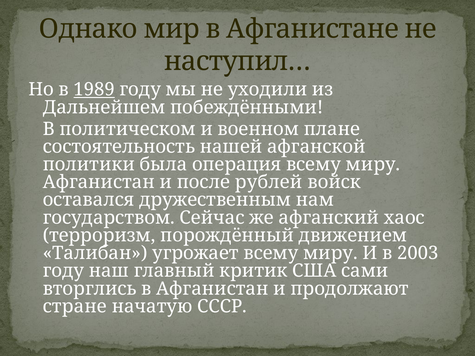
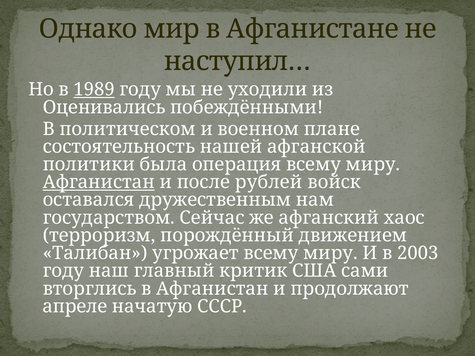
Дальнейшем: Дальнейшем -> Оценивались (104, 107)
Афганистан underline: none -> present (99, 182)
стране: стране -> апреле (75, 307)
